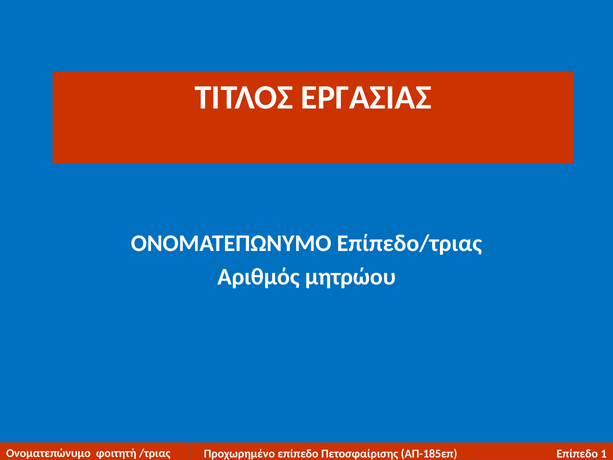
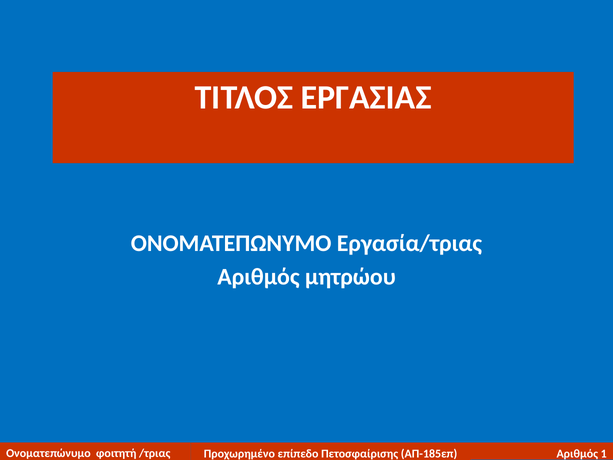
Επίπεδο/τριας: Επίπεδο/τριας -> Εργασία/τριας (409, 243)
Επίπεδο: Επίπεδο -> Αριθμός (577, 453)
